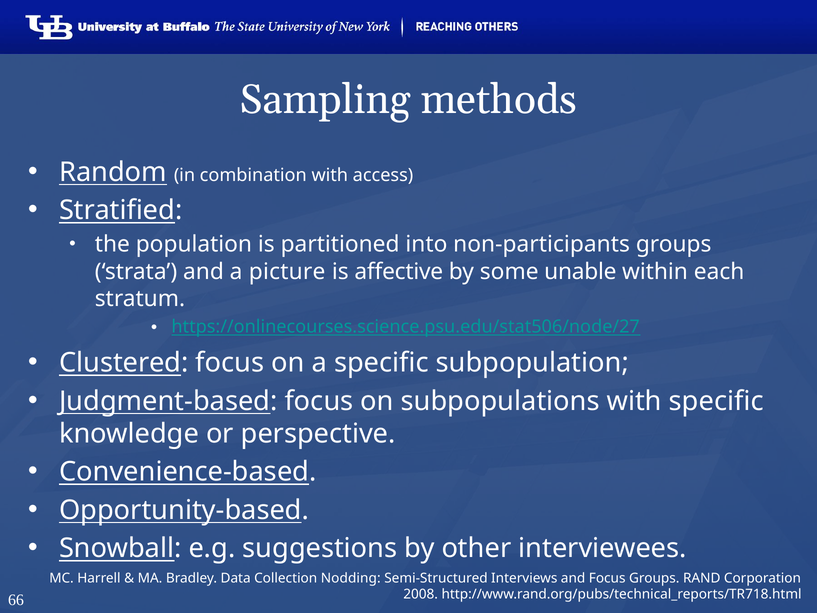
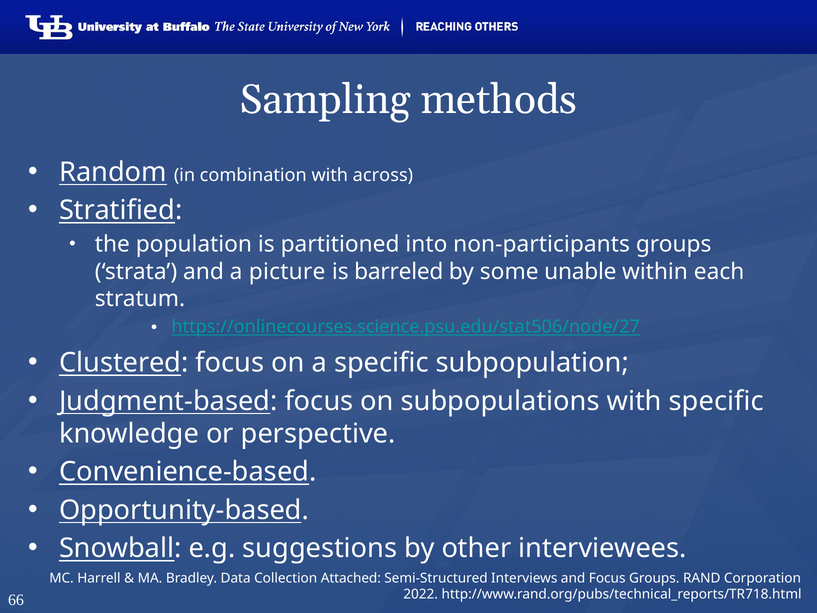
access: access -> across (383, 175)
affective: affective -> barreled (399, 272)
Nodding: Nodding -> Attached (351, 578)
2008: 2008 -> 2022 (421, 594)
